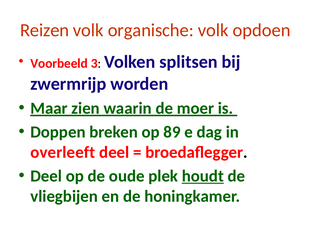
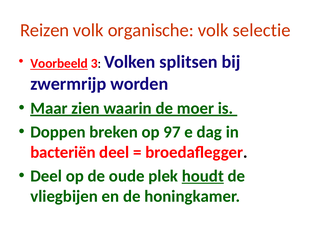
opdoen: opdoen -> selectie (262, 30)
Voorbeeld underline: none -> present (59, 63)
89: 89 -> 97 (172, 132)
overleeft: overleeft -> bacteriën (63, 152)
